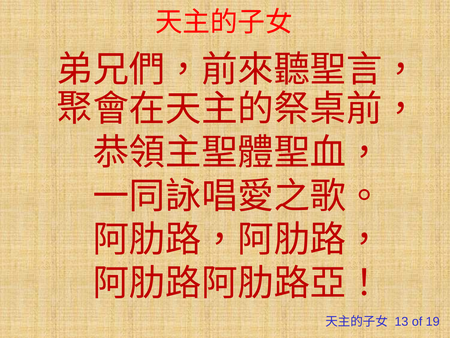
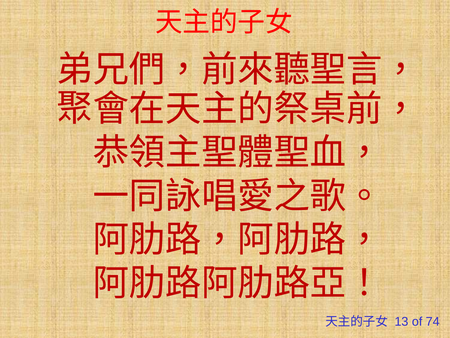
19: 19 -> 74 (433, 321)
